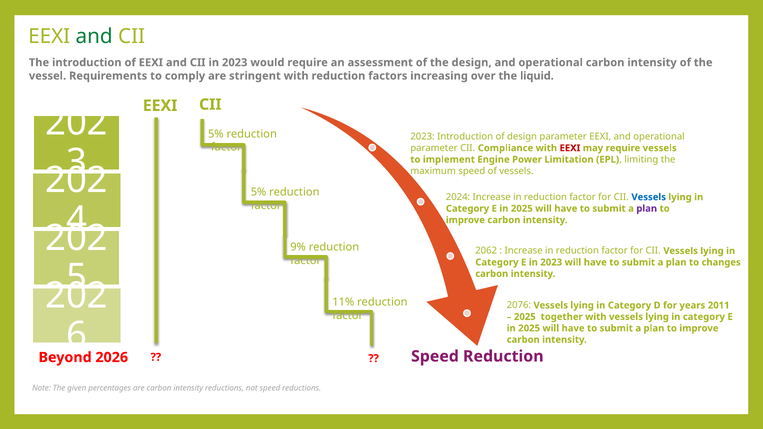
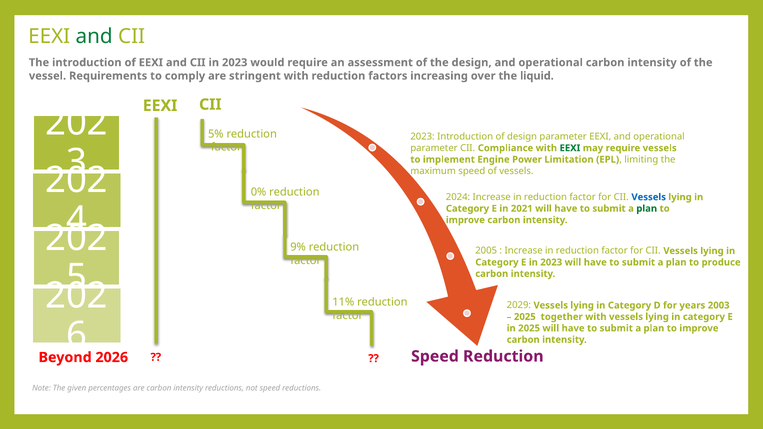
EEXI colour: red -> green (570, 148)
5%: 5% -> 0% (259, 192)
2025: 2025 -> 2021 (522, 209)
plan colour: purple -> green (647, 209)
2062: 2062 -> 2005 (486, 251)
changes: changes -> produce (721, 262)
2076: 2076 -> 2029 (519, 305)
2011: 2011 -> 2003 (719, 305)
